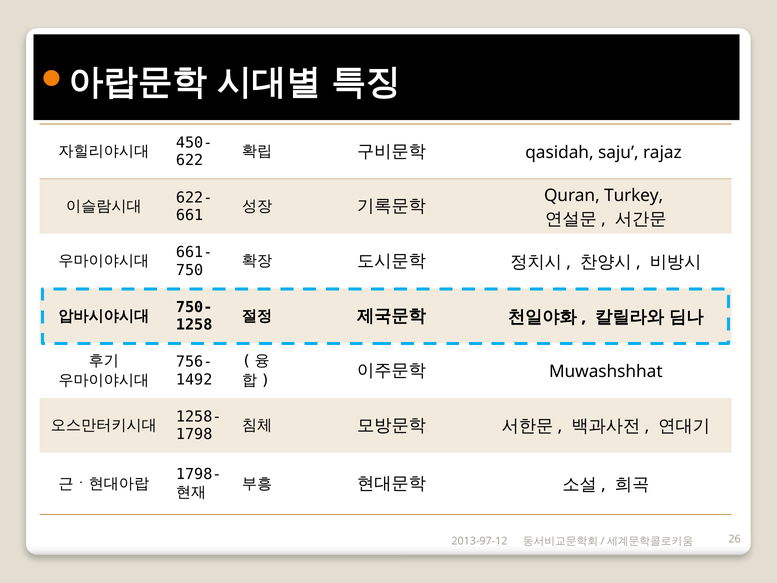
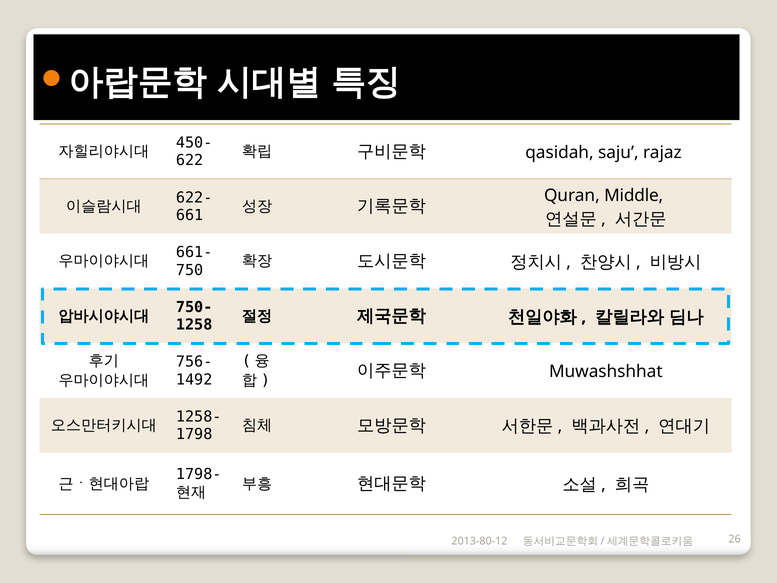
Turkey: Turkey -> Middle (634, 195)
2013-97-12: 2013-97-12 -> 2013-80-12 (479, 541)
